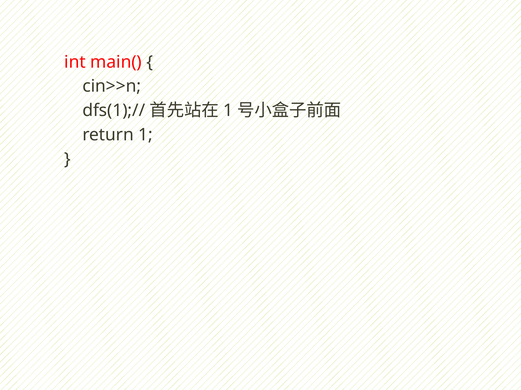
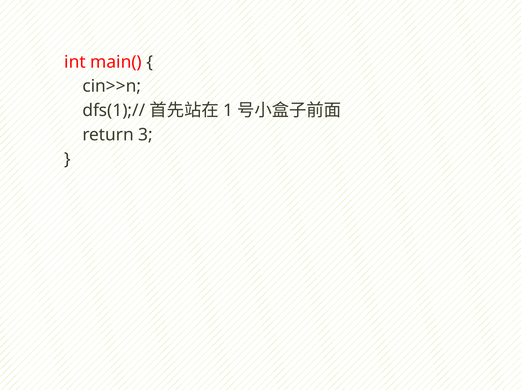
return 1: 1 -> 3 (146, 135)
